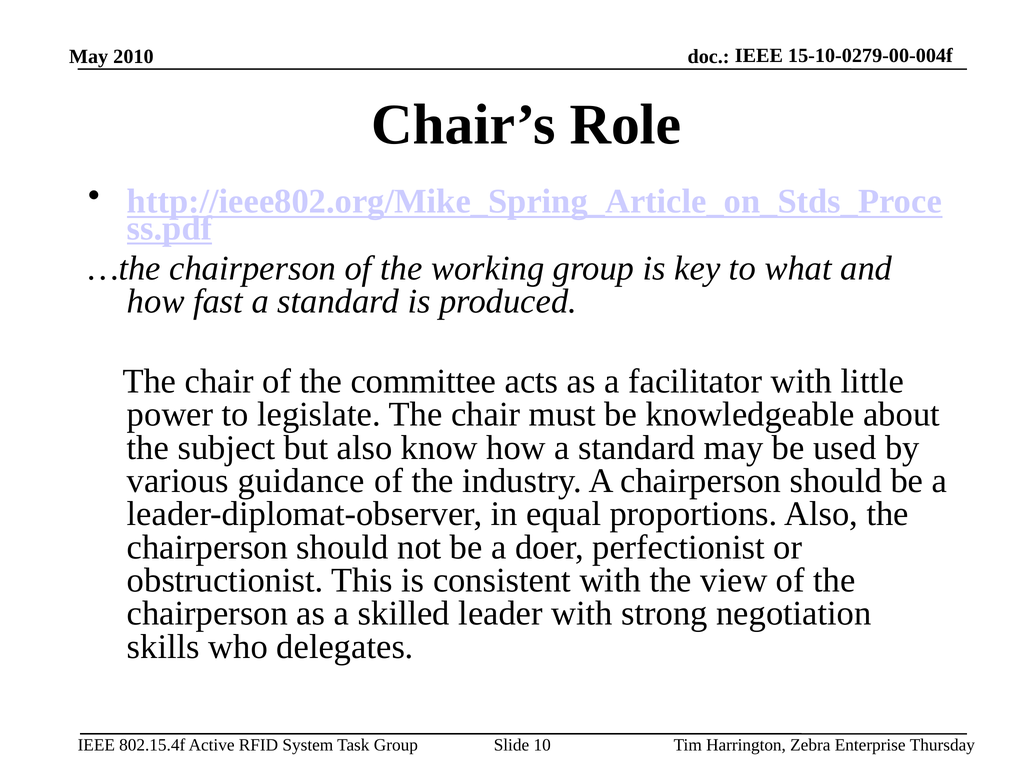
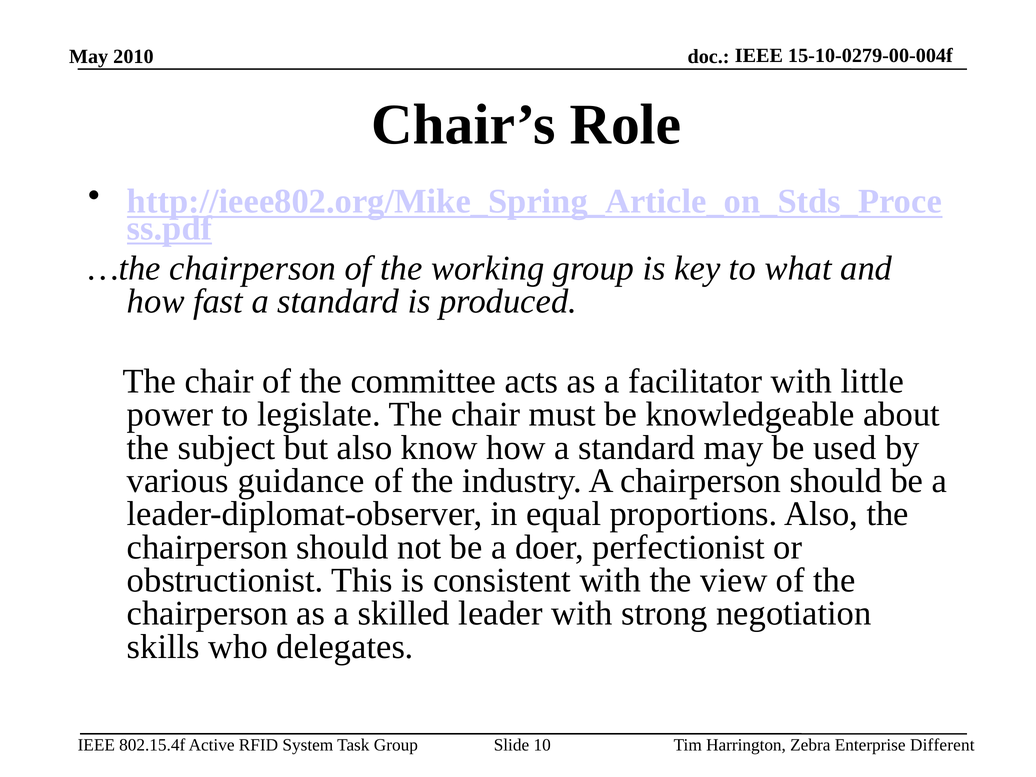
Thursday: Thursday -> Different (942, 745)
